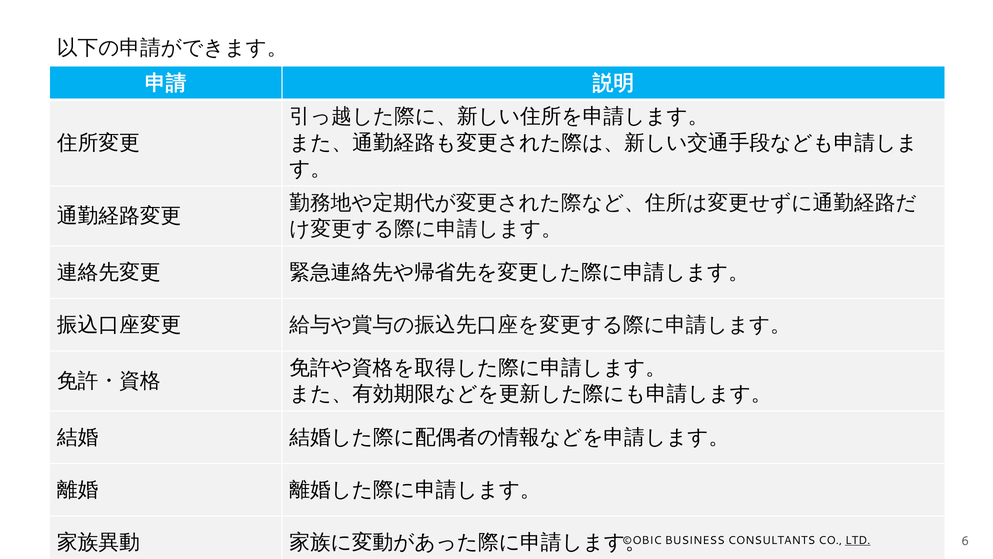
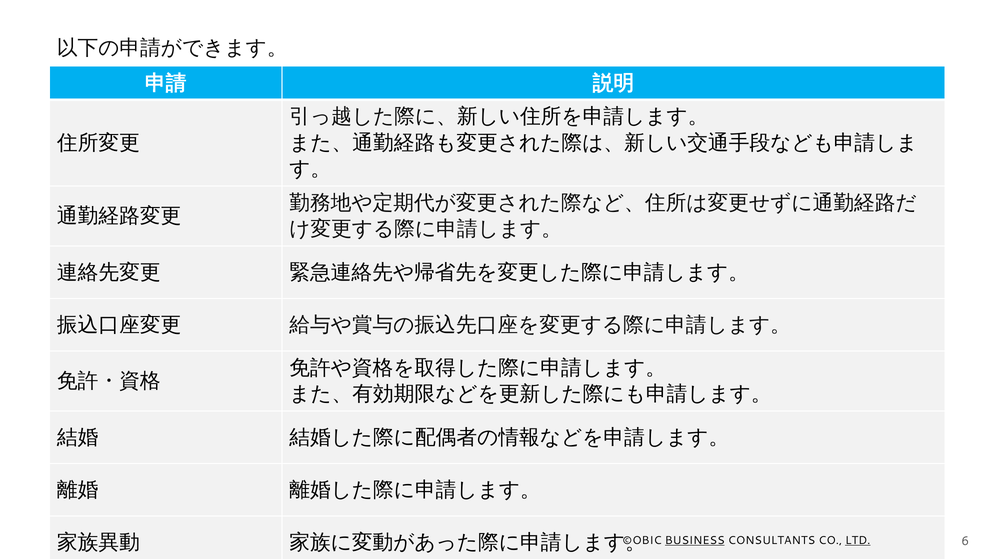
BUSINESS underline: none -> present (695, 540)
